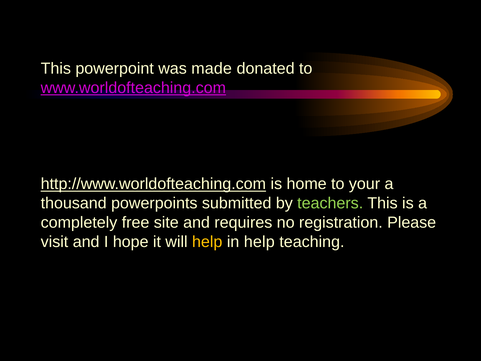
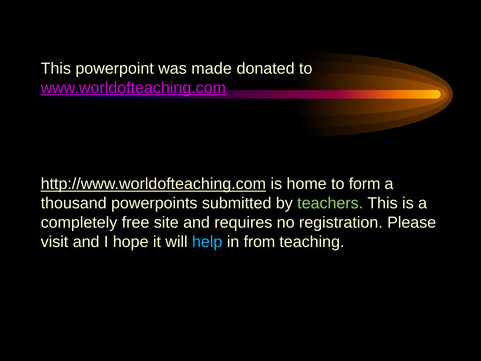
your: your -> form (365, 184)
help colour: yellow -> light blue (207, 242)
in help: help -> from (259, 242)
